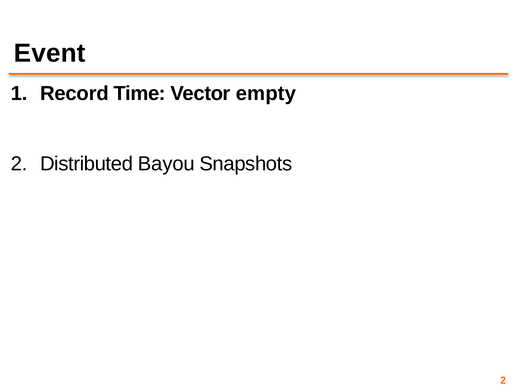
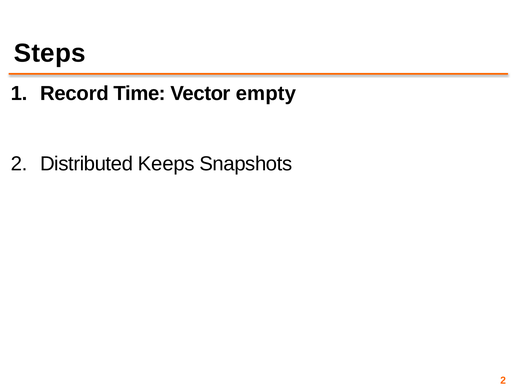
Event: Event -> Steps (50, 53)
Bayou: Bayou -> Keeps (166, 164)
